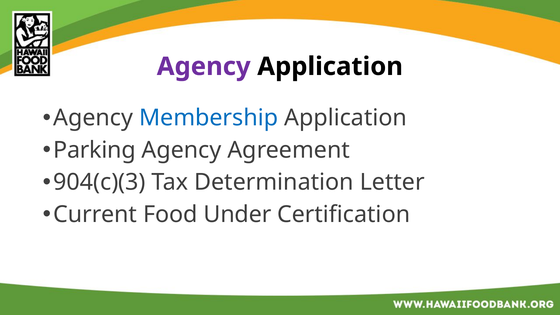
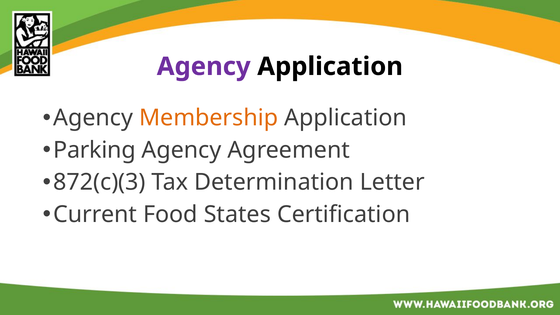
Membership colour: blue -> orange (209, 118)
904(c)(3: 904(c)(3 -> 872(c)(3 (99, 182)
Under: Under -> States (237, 214)
